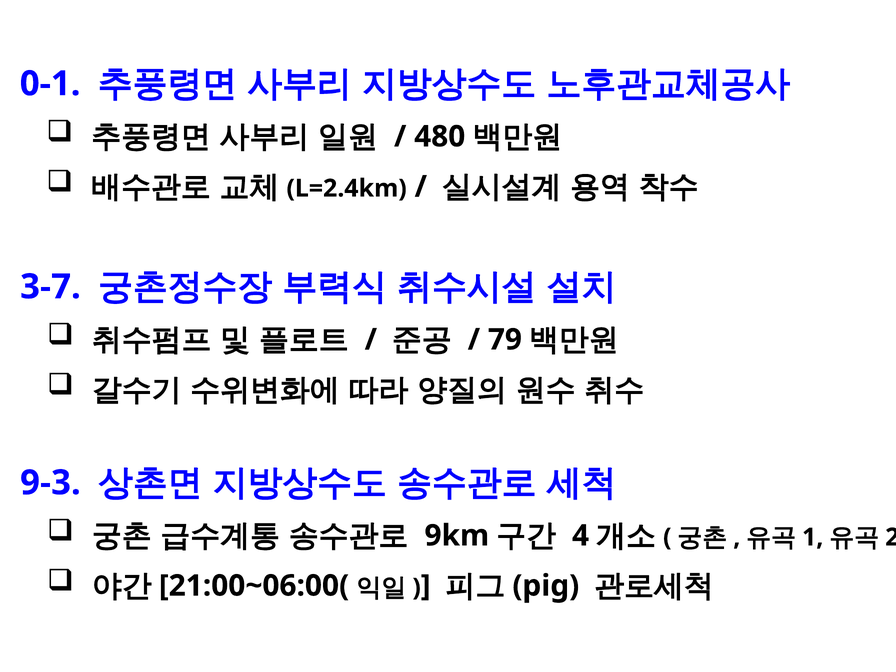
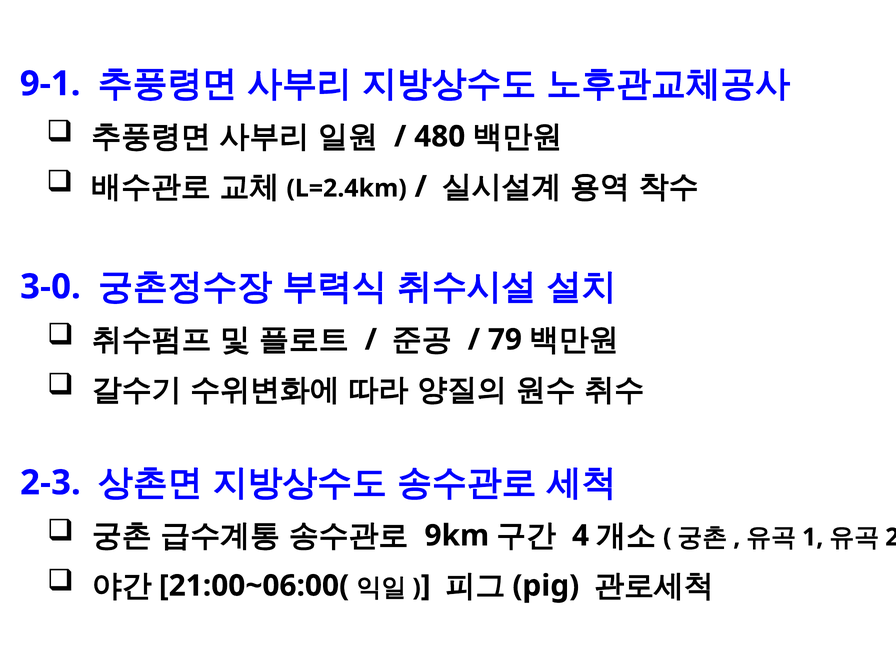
0-1: 0-1 -> 9-1 (50, 84)
3-7: 3-7 -> 3-0 (50, 287)
9-3: 9-3 -> 2-3 (50, 483)
